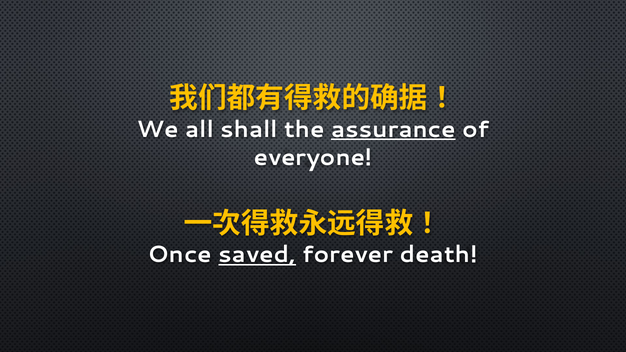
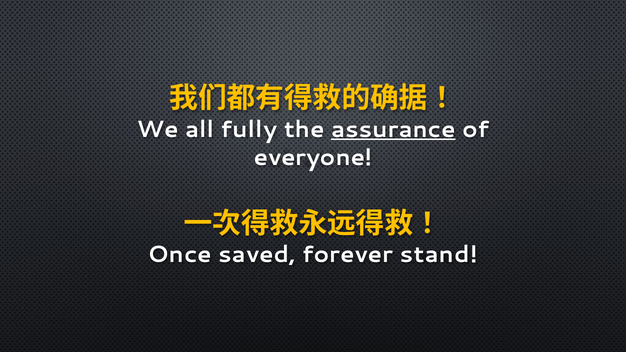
shall: shall -> fully (249, 129)
saved underline: present -> none (257, 255)
death: death -> stand (439, 255)
